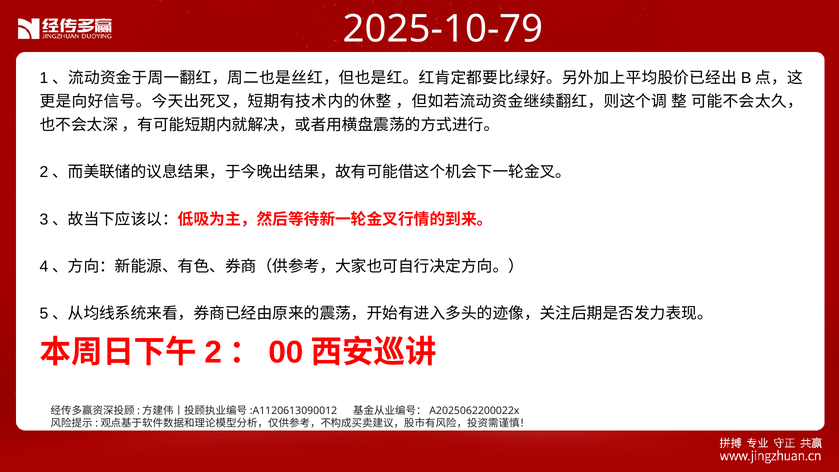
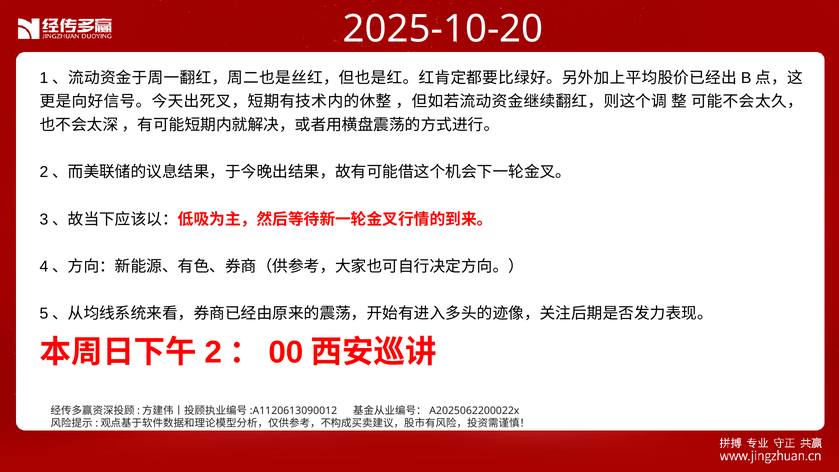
2025-10-79: 2025-10-79 -> 2025-10-20 (443, 29)
